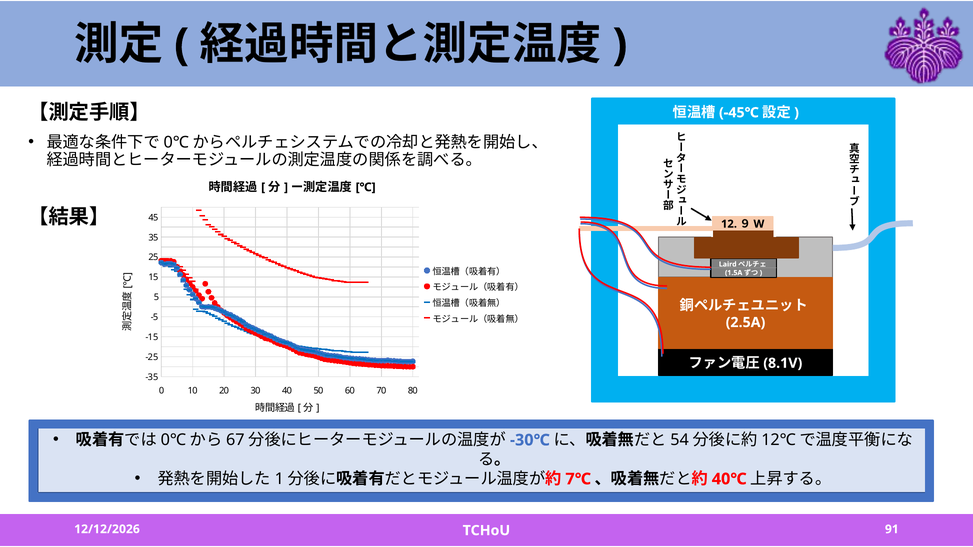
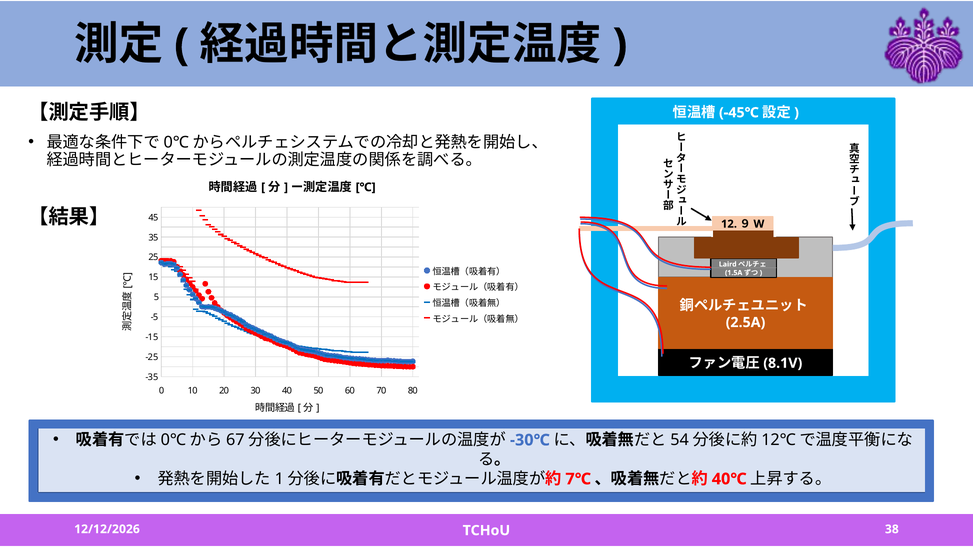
91: 91 -> 38 (892, 530)
